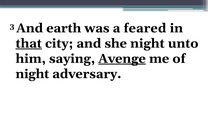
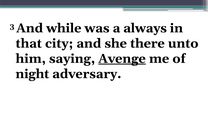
earth: earth -> while (64, 28)
feared: feared -> always (145, 28)
that underline: present -> none (29, 43)
she night: night -> there (147, 43)
